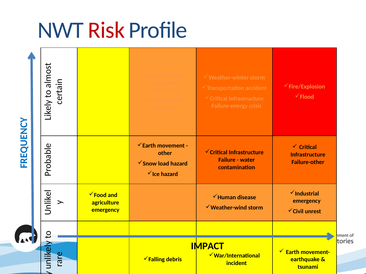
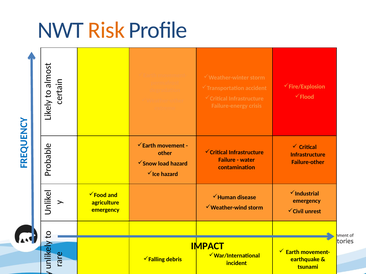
Risk colour: red -> orange (106, 30)
